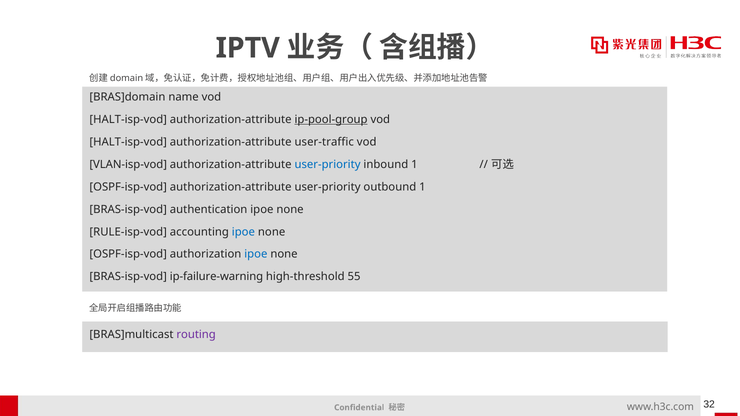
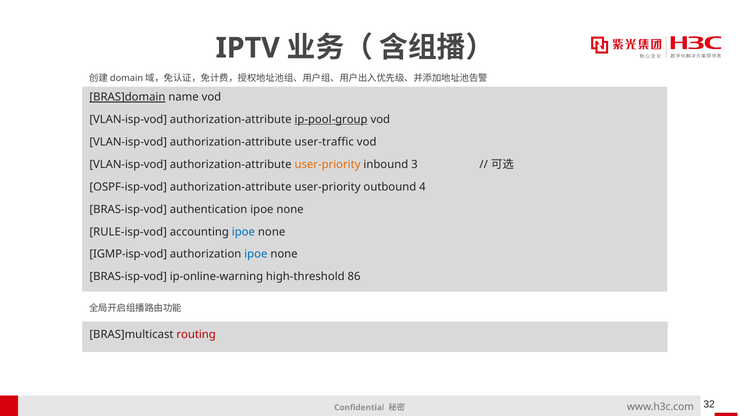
BRAS]domain underline: none -> present (127, 97)
HALT-isp-vod: HALT-isp-vod -> VLAN-isp-vod (128, 120)
HALT-isp-vod: HALT-isp-vod -> VLAN-isp-vod (128, 142)
user-priority colour: blue -> orange (328, 165)
inbound 1: 1 -> 3 (414, 165)
outbound 1: 1 -> 4 (422, 187)
OSPF-isp-vod: OSPF-isp-vod -> IGMP-isp-vod (128, 254)
ip-failure-warning: ip-failure-warning -> ip-online-warning (216, 277)
55: 55 -> 86 (354, 277)
routing colour: purple -> red (196, 335)
